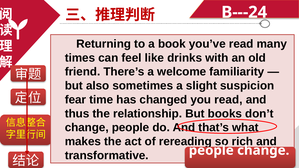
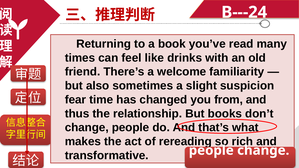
you read: read -> from (229, 100)
